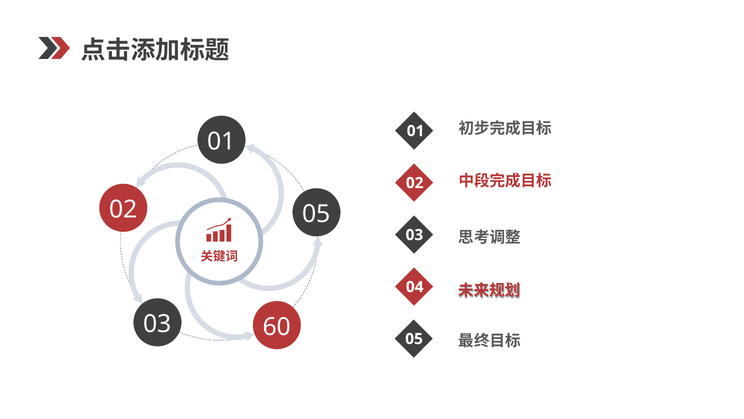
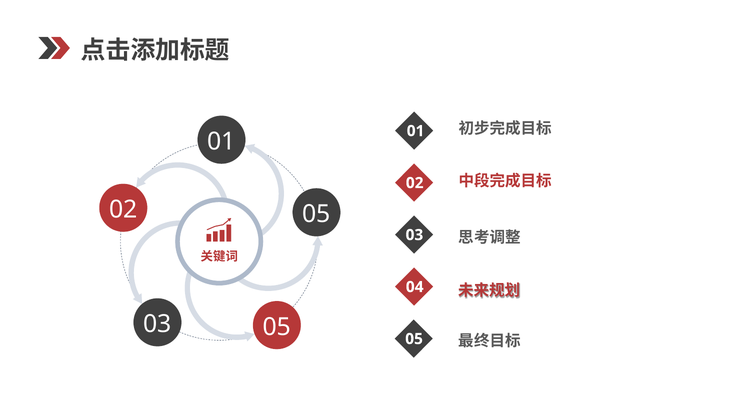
03 60: 60 -> 05 (277, 326)
